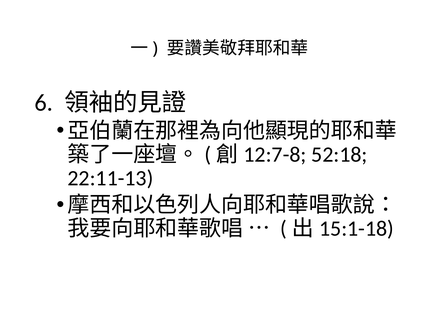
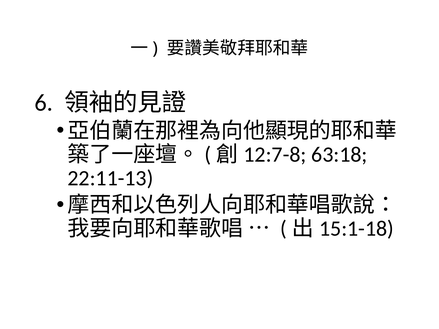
52:18: 52:18 -> 63:18 (339, 155)
